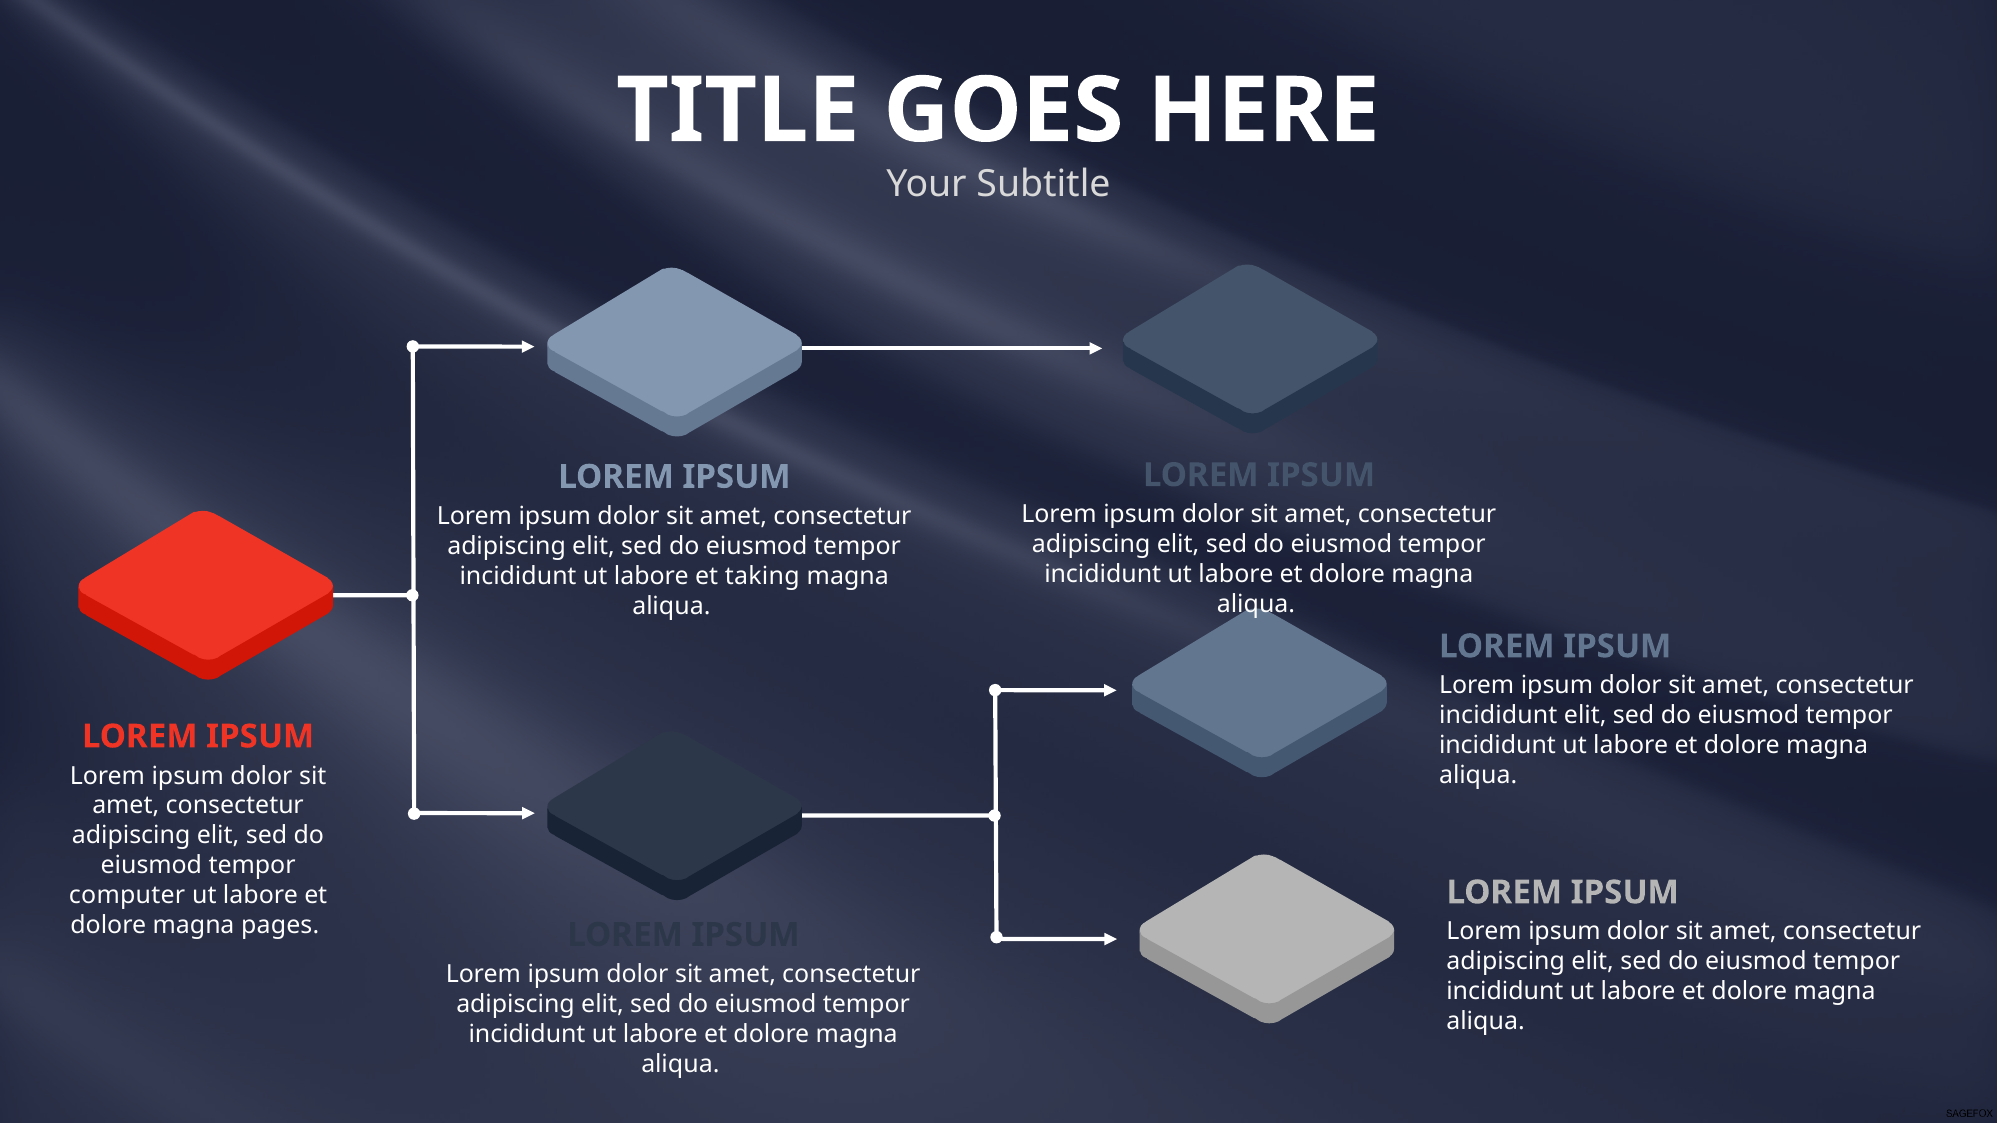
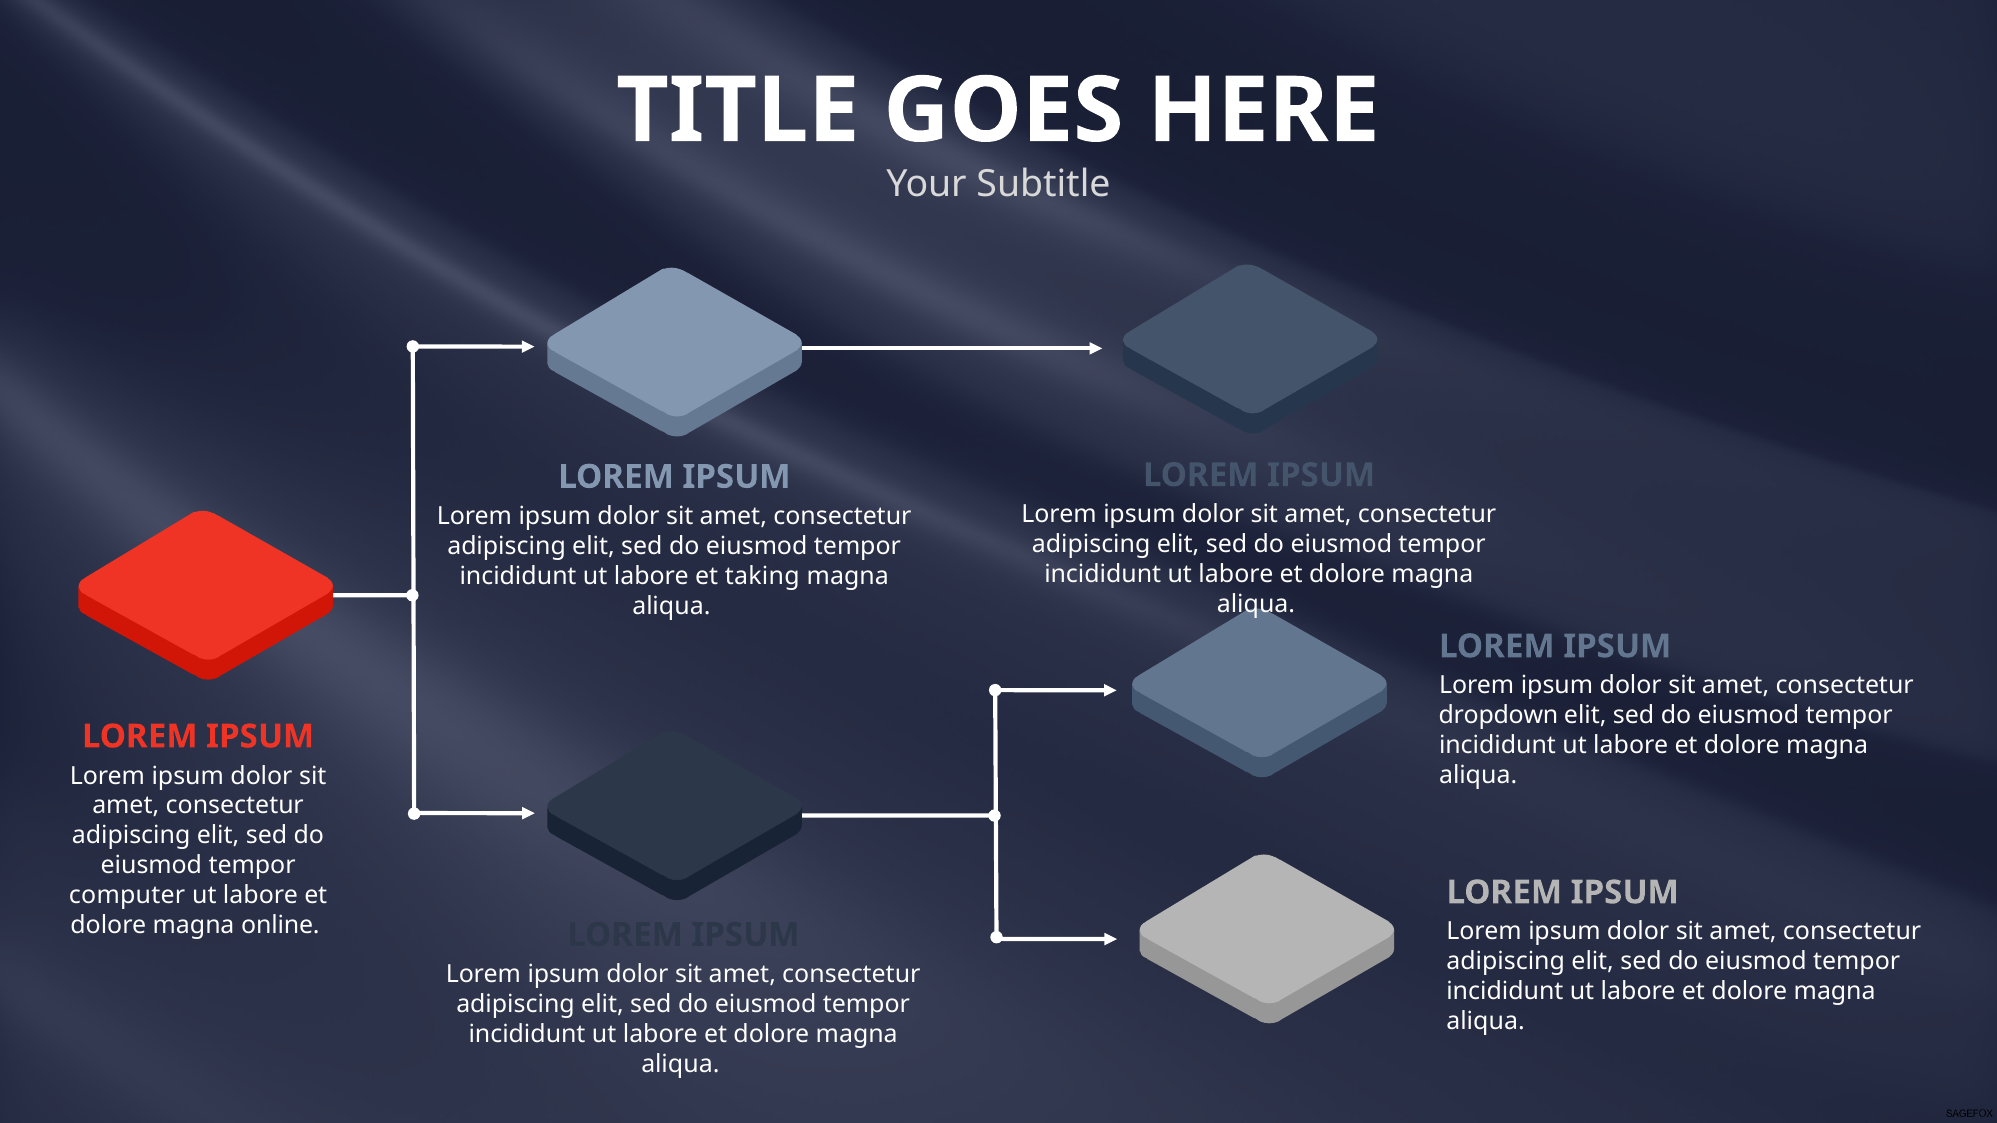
incididunt: incididunt -> dropdown (1498, 716)
pages: pages -> online (280, 926)
